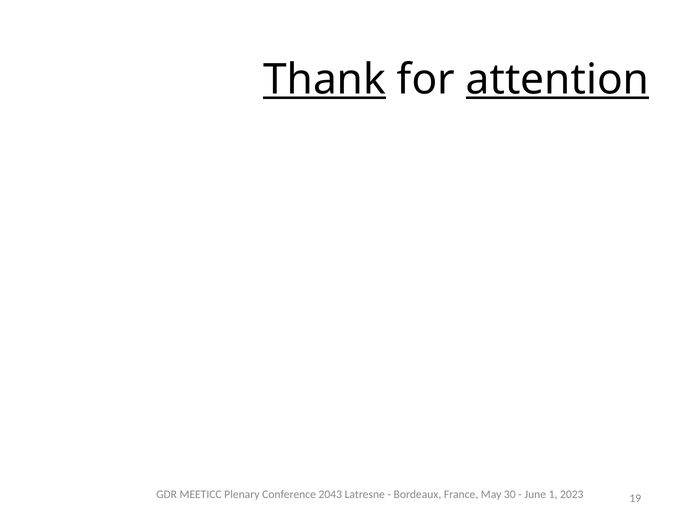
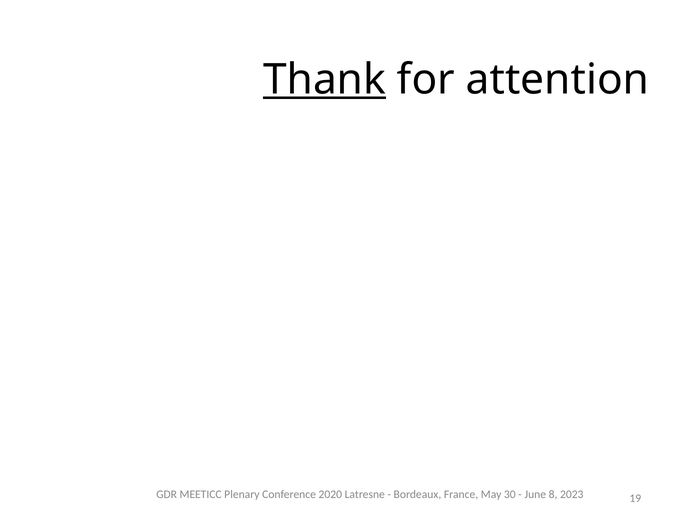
attention underline: present -> none (557, 80)
2043: 2043 -> 2020 (330, 494)
1: 1 -> 8 (553, 494)
